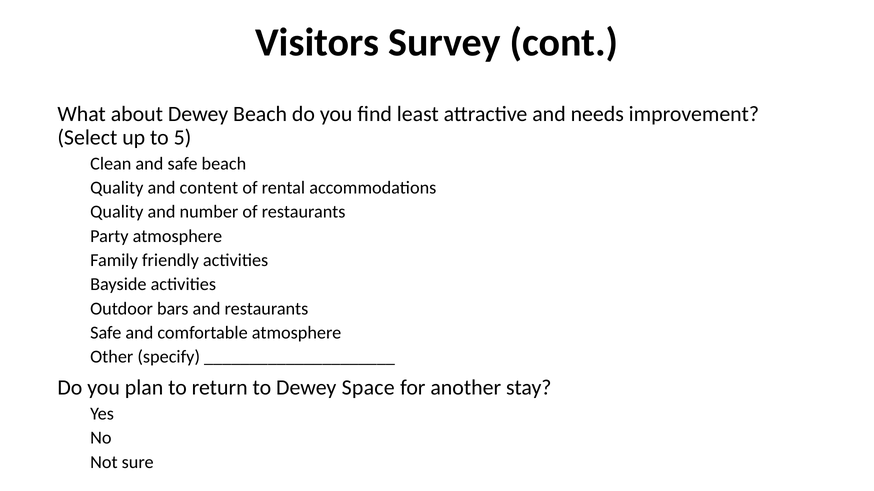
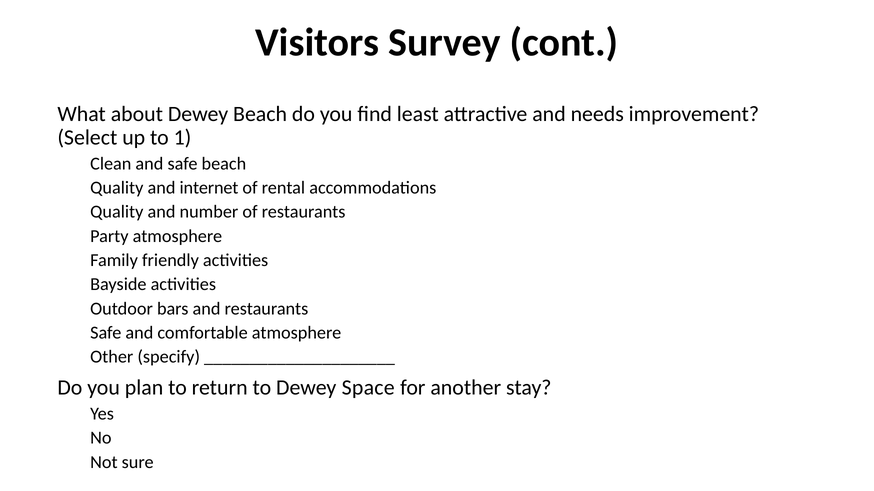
5: 5 -> 1 (183, 138)
content: content -> internet (209, 188)
